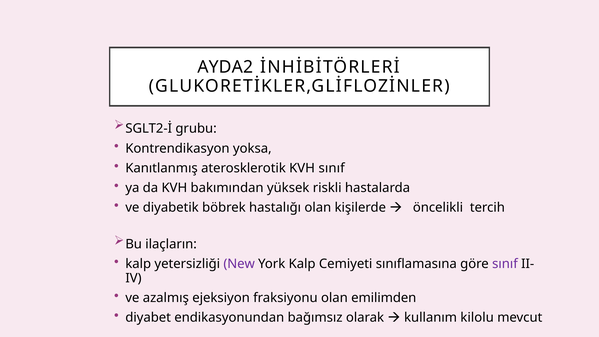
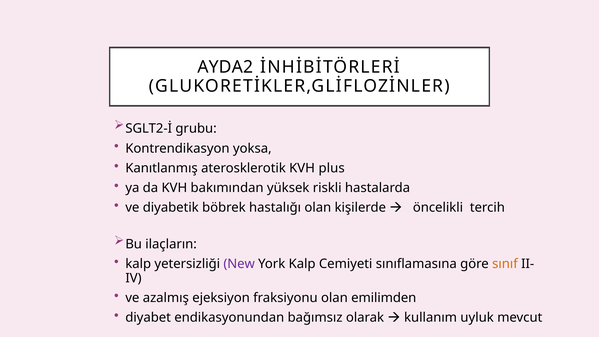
KVH sınıf: sınıf -> plus (332, 168)
sınıf colour: purple -> orange (505, 264)
kilolu: kilolu -> uyluk (477, 318)
